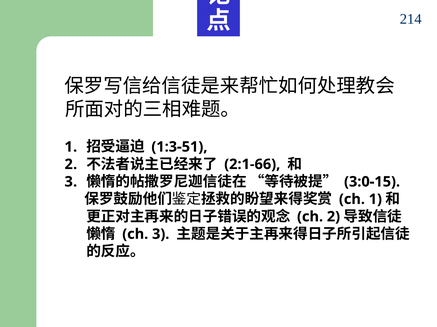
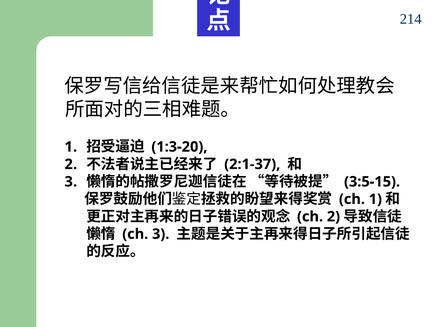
1:3-51: 1:3-51 -> 1:3-20 (179, 147)
2:1-66: 2:1-66 -> 2:1-37 (252, 165)
3:0-15: 3:0-15 -> 3:5-15 (372, 182)
